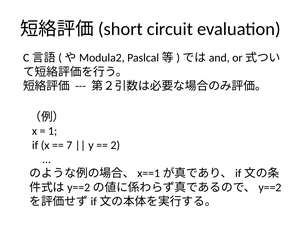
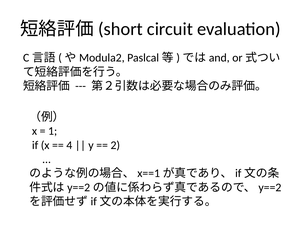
7: 7 -> 4 (69, 145)
